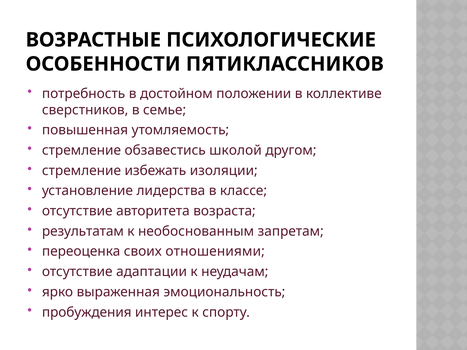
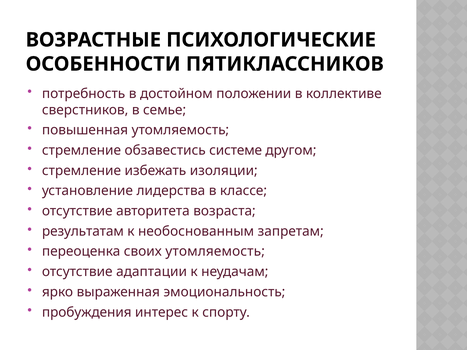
школой: школой -> системе (236, 150)
своих отношениями: отношениями -> утомляемость (215, 252)
